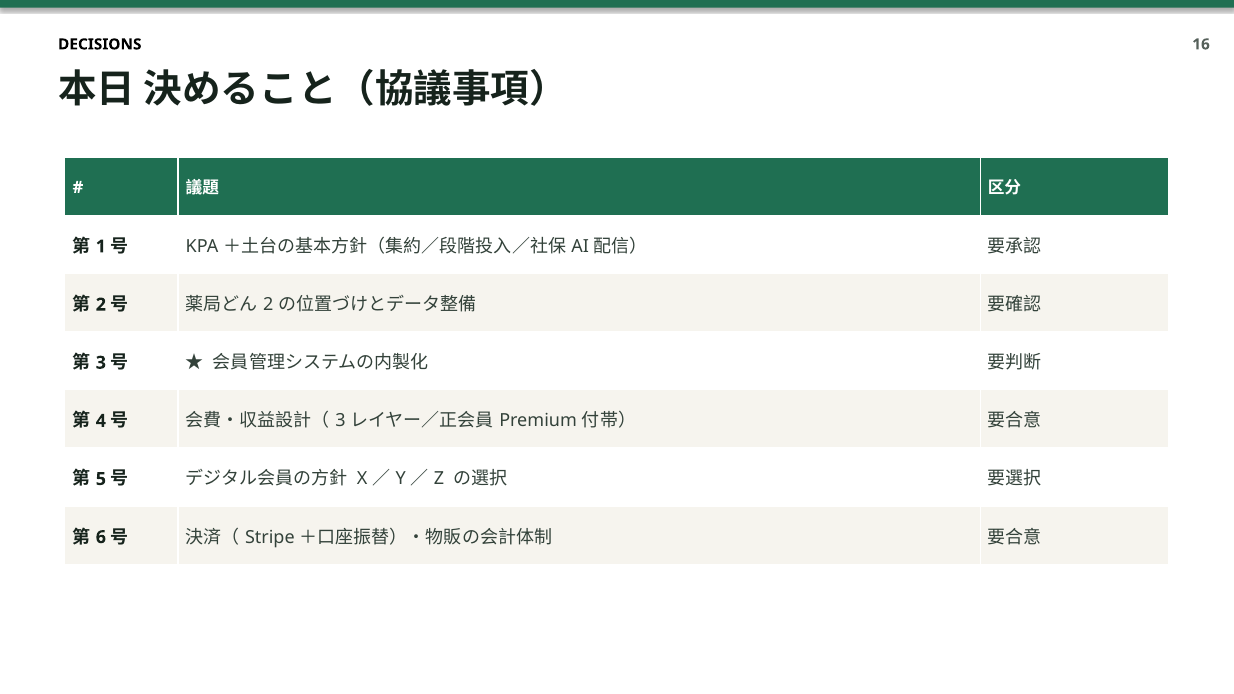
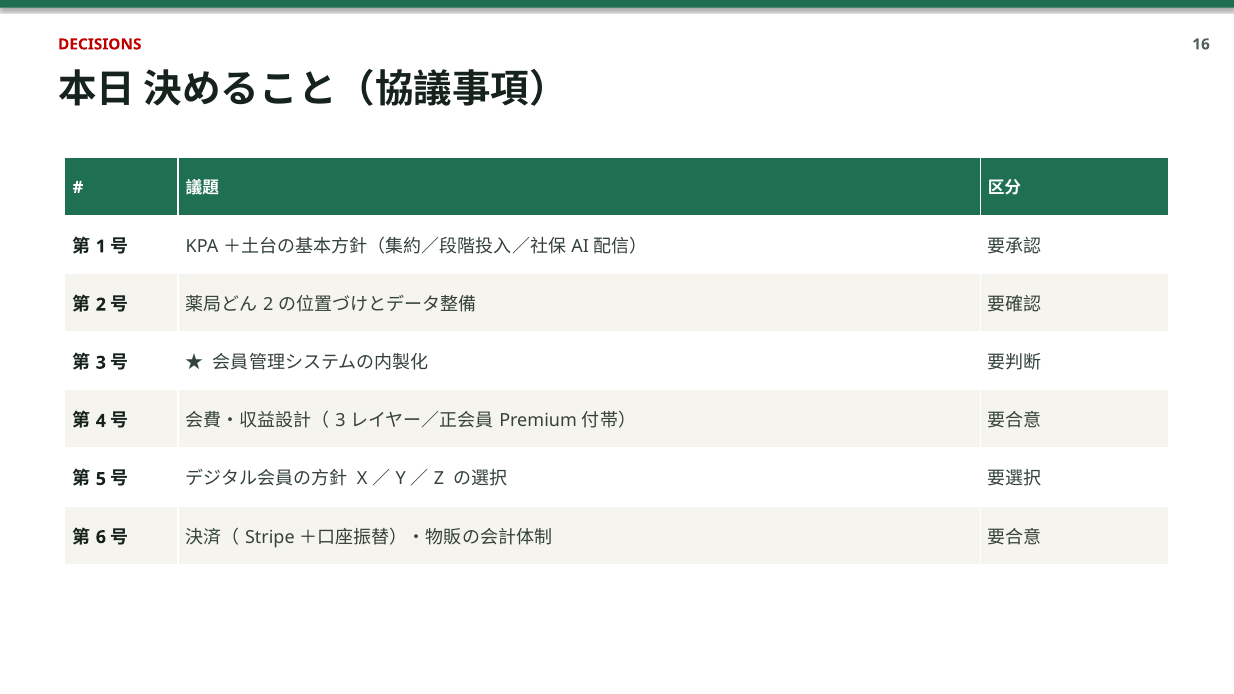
DECISIONS colour: black -> red (100, 44)
